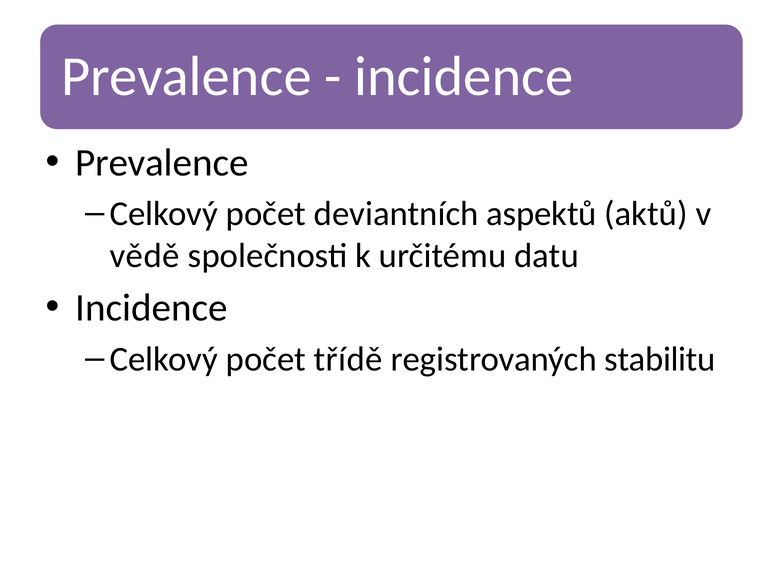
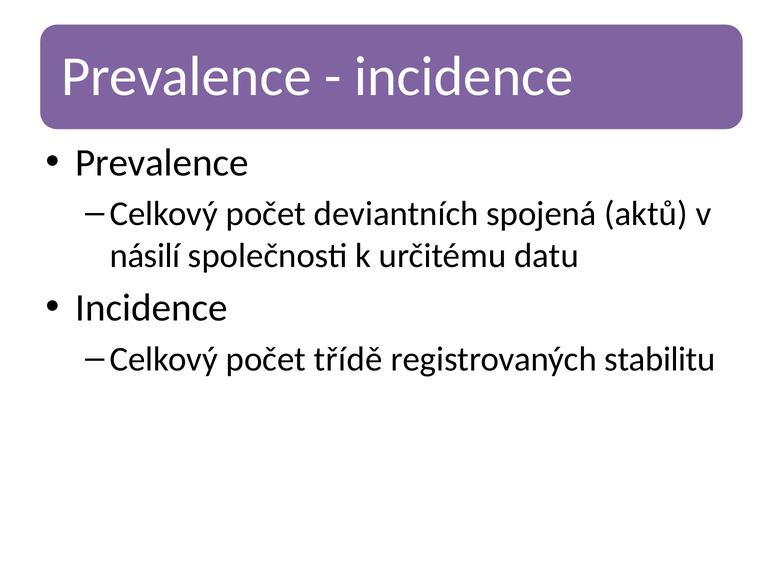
aspektů: aspektů -> spojená (542, 214)
vědě: vědě -> násilí (145, 256)
